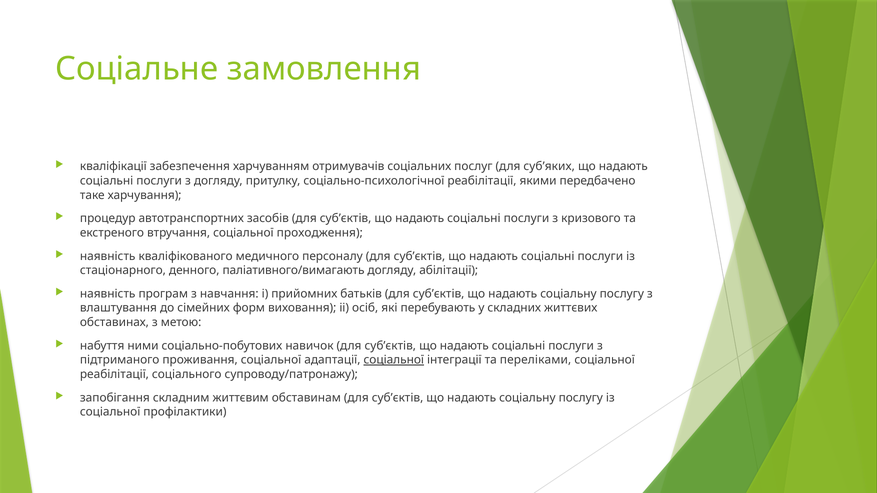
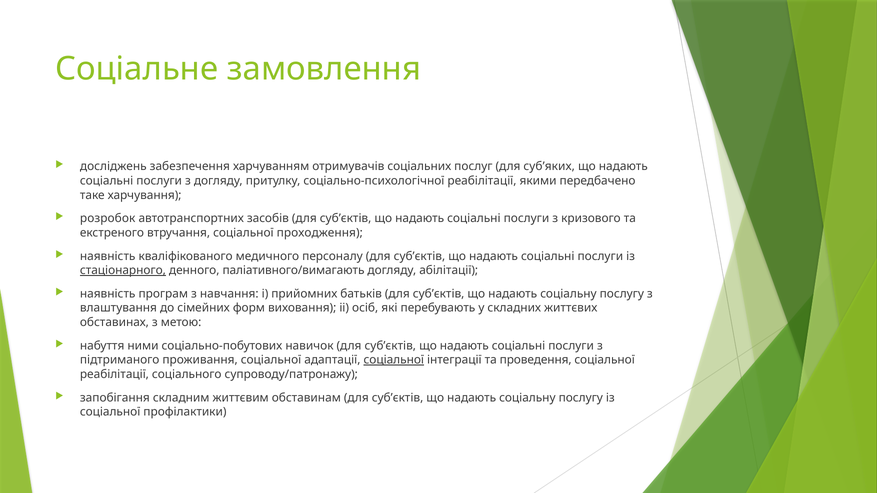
кваліфікації: кваліфікації -> досліджень (113, 167)
процедур: процедур -> розробок (108, 219)
стаціонарного underline: none -> present (123, 271)
переліками: переліками -> проведення (536, 360)
